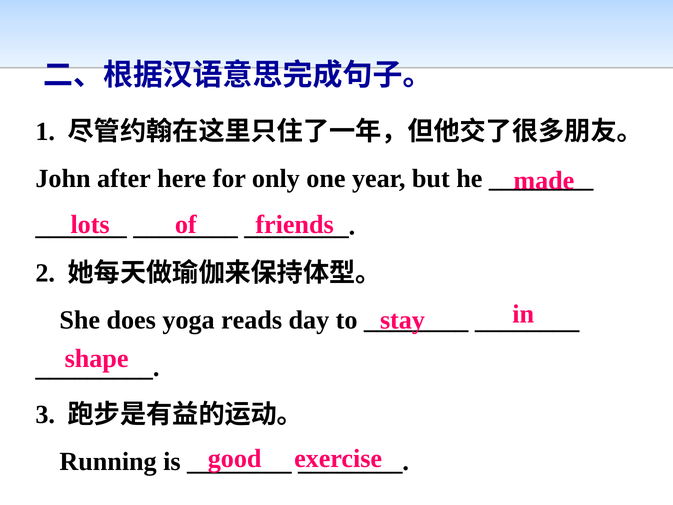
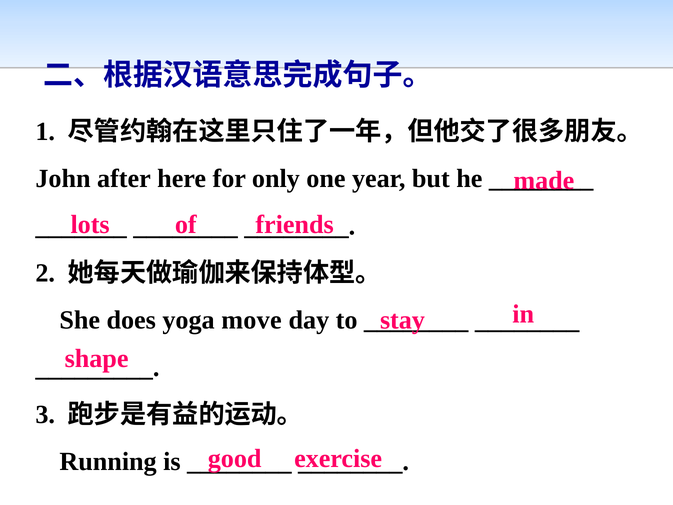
reads: reads -> move (251, 320)
